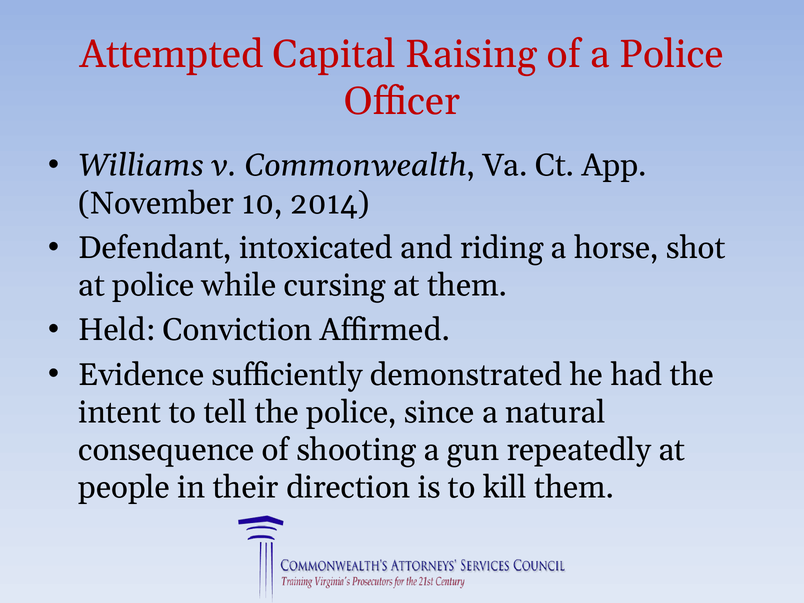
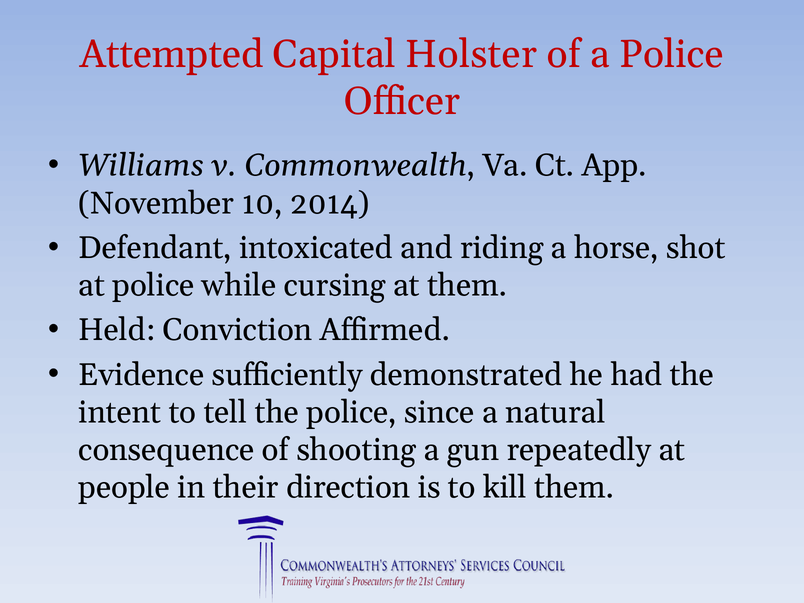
Raising: Raising -> Holster (471, 54)
